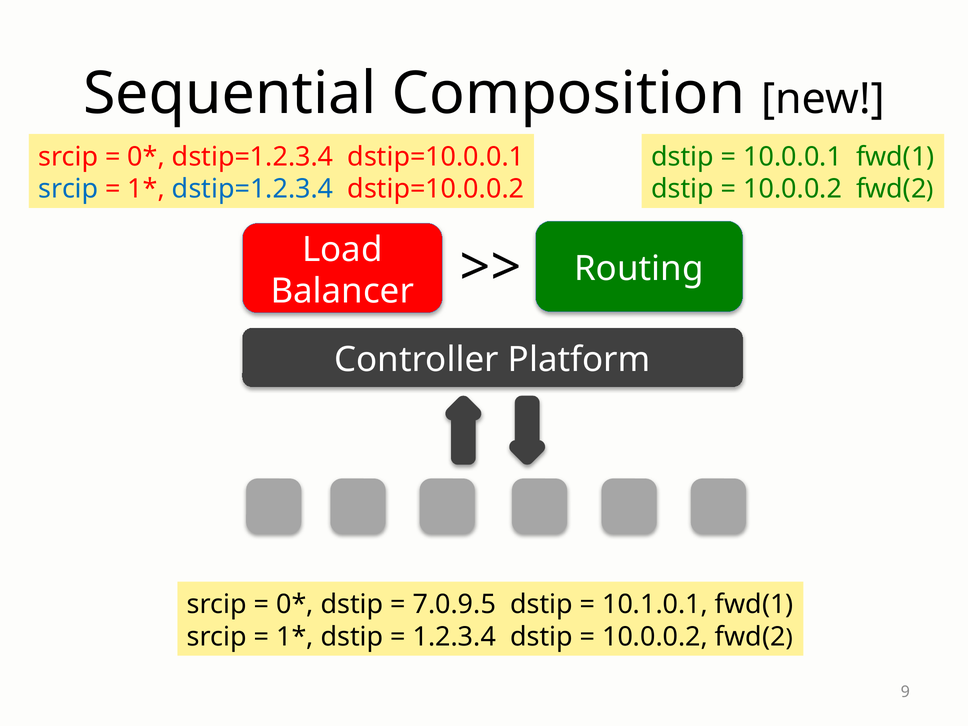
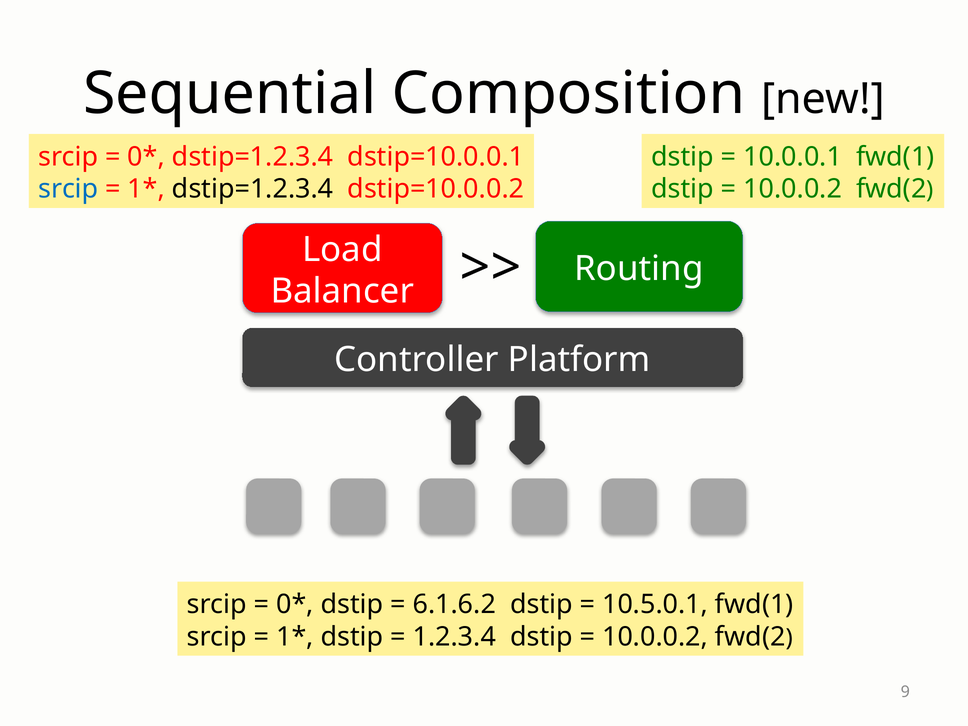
dstip=1.2.3.4 colour: blue -> black (253, 189)
7.0.9.5: 7.0.9.5 -> 6.1.6.2 (454, 604)
10.1.0.1: 10.1.0.1 -> 10.5.0.1 (655, 604)
